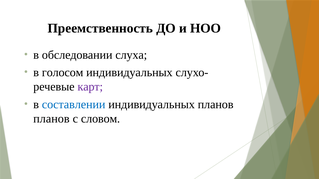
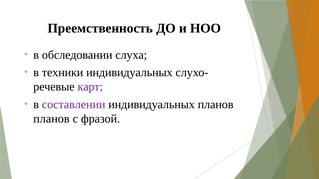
голосом: голосом -> техники (63, 73)
составлении colour: blue -> purple (74, 105)
словом: словом -> фразой (101, 119)
